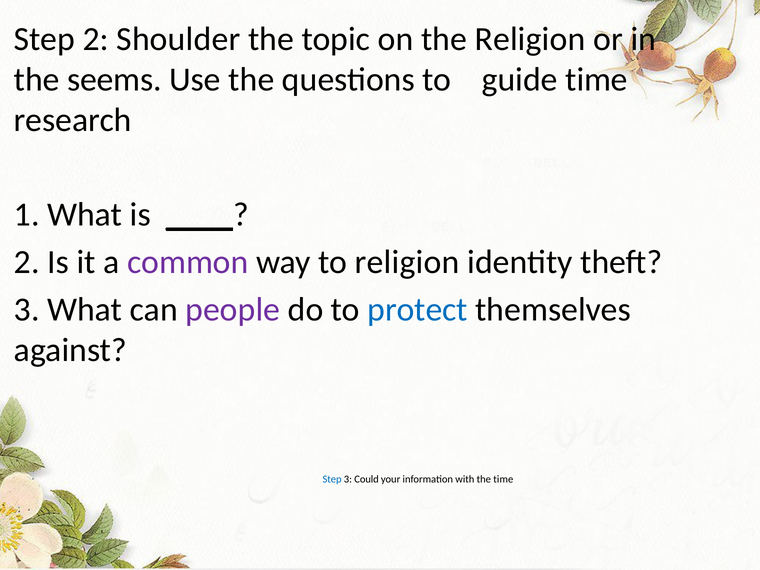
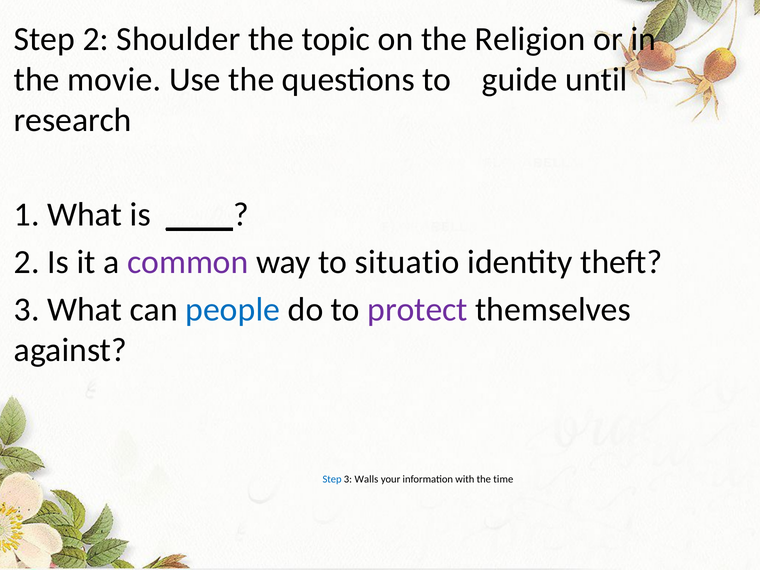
seems: seems -> movie (114, 80)
guide time: time -> until (597, 80)
to religion: religion -> situatio (407, 262)
people colour: purple -> blue (233, 309)
protect colour: blue -> purple (418, 309)
Could: Could -> Walls (366, 480)
